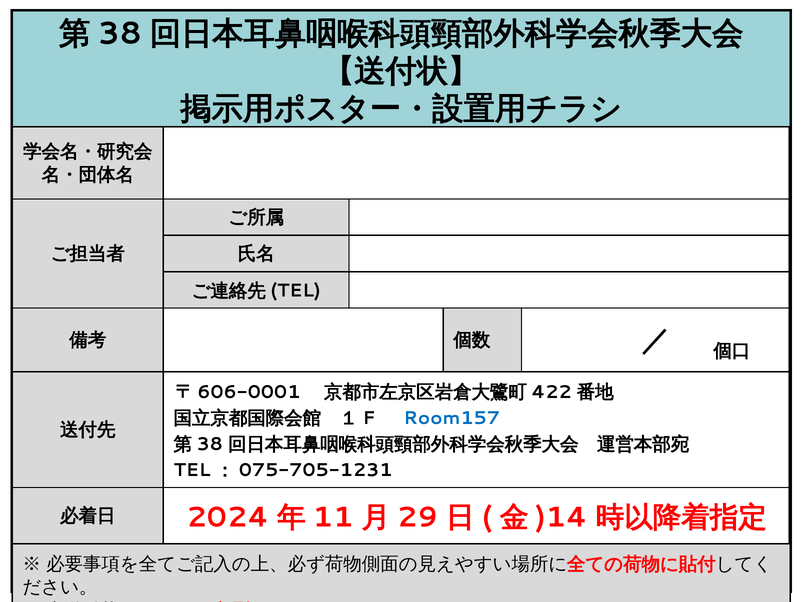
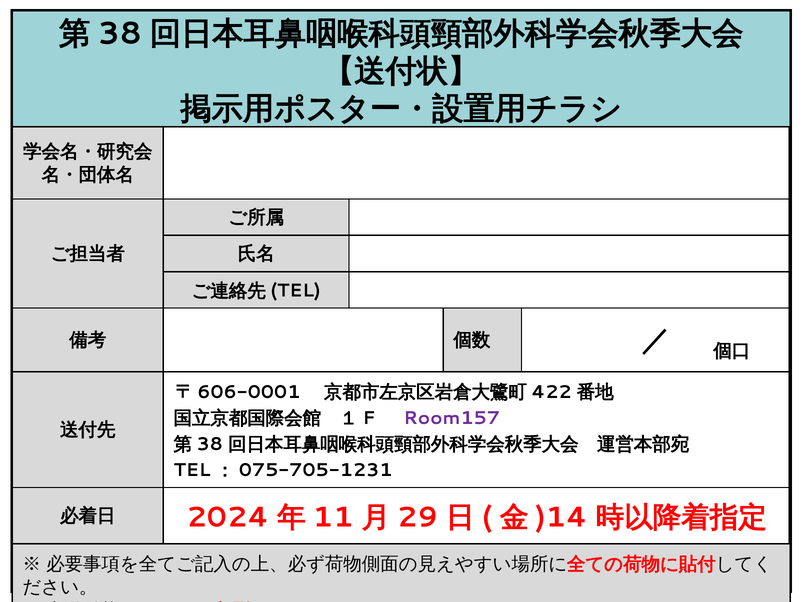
Room157 colour: blue -> purple (452, 418)
